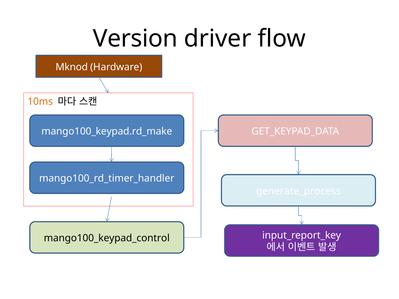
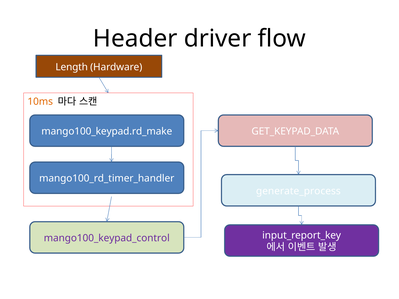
Version: Version -> Header (135, 39)
Mknod: Mknod -> Length (72, 67)
mango100_keypad_control colour: black -> purple (107, 238)
